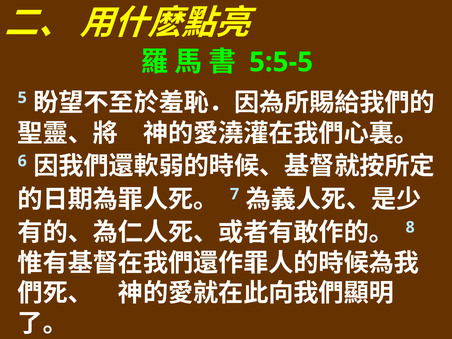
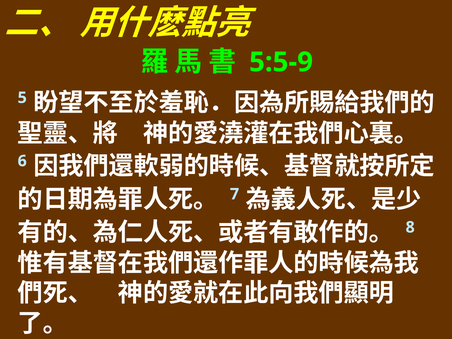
5:5-5: 5:5-5 -> 5:5-9 (281, 62)
